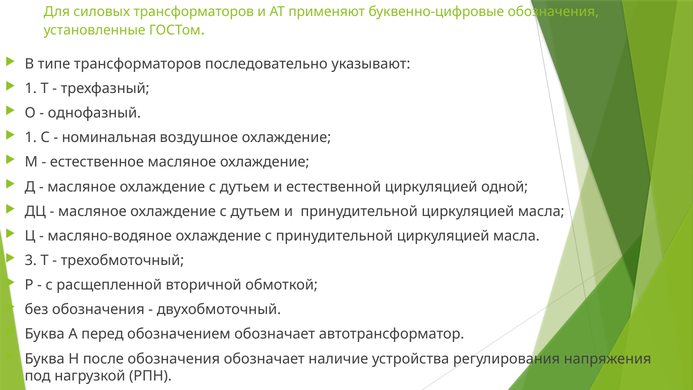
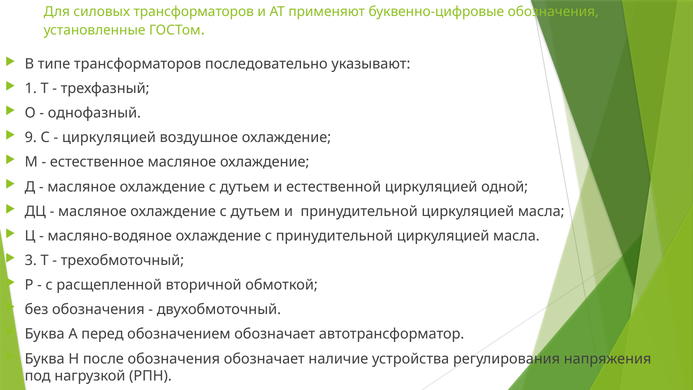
1: 1 -> 9 (31, 138)
номинальная: номинальная -> циркуляцией (109, 138)
